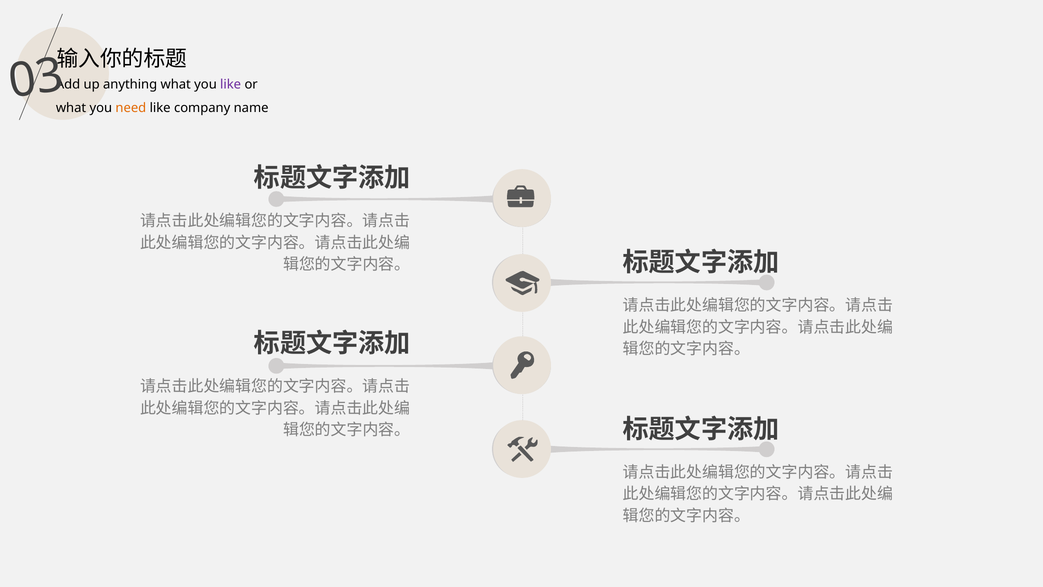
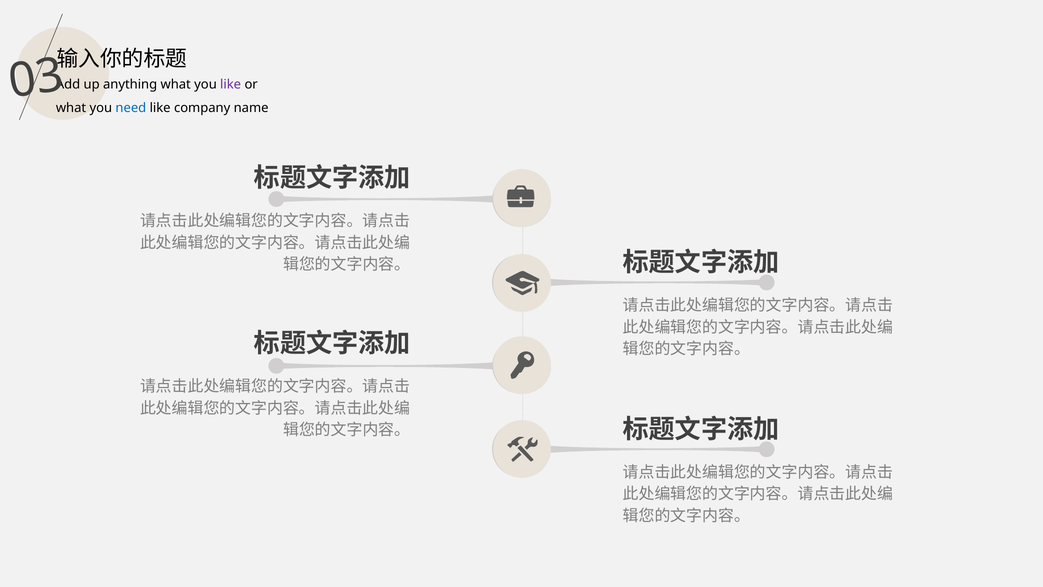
need colour: orange -> blue (131, 108)
